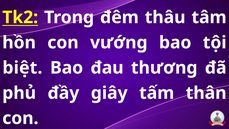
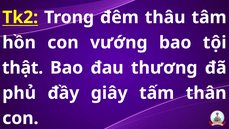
biệt: biệt -> thật (23, 68)
